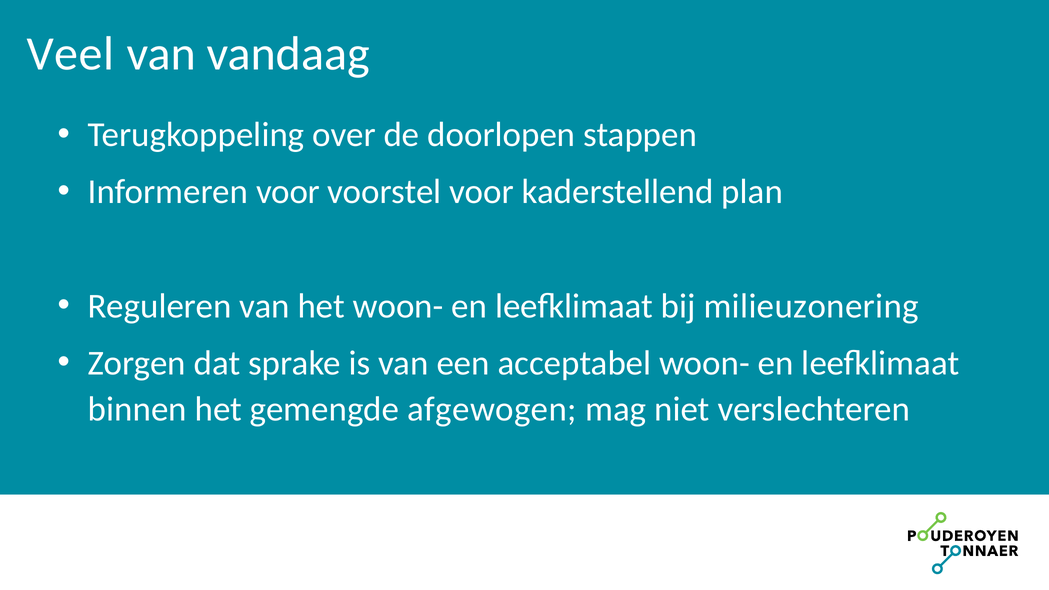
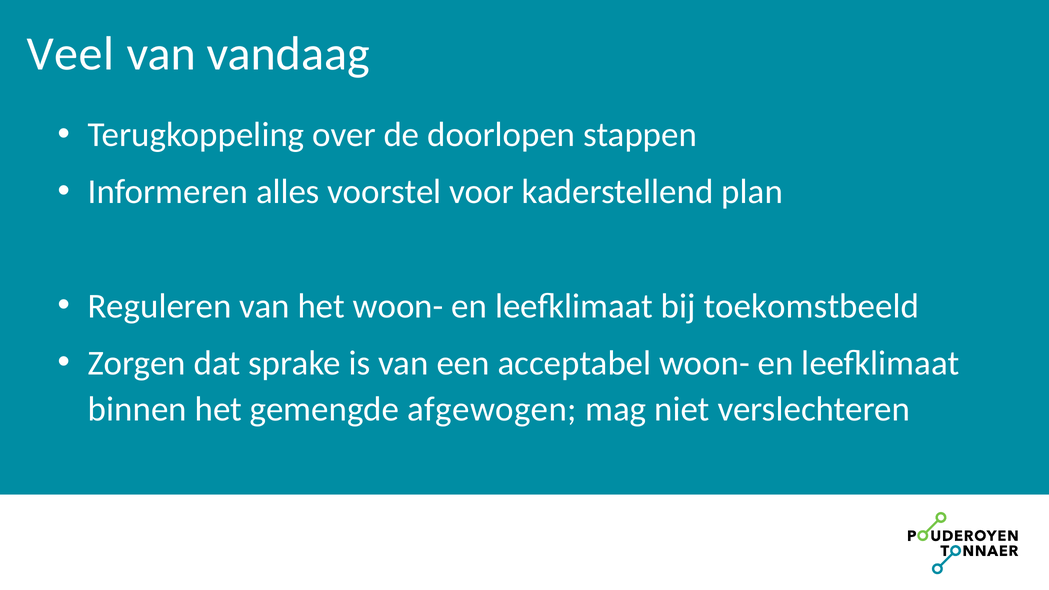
Informeren voor: voor -> alles (288, 192)
milieuzonering: milieuzonering -> toekomstbeeld (811, 306)
